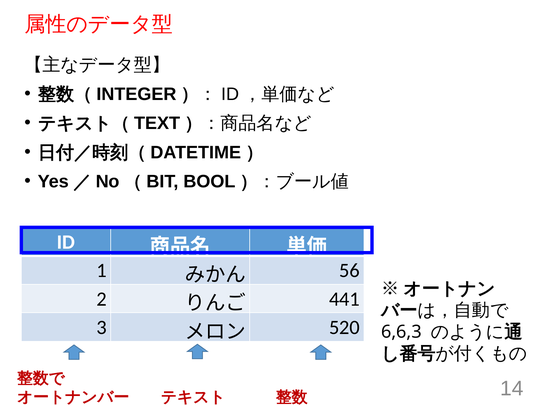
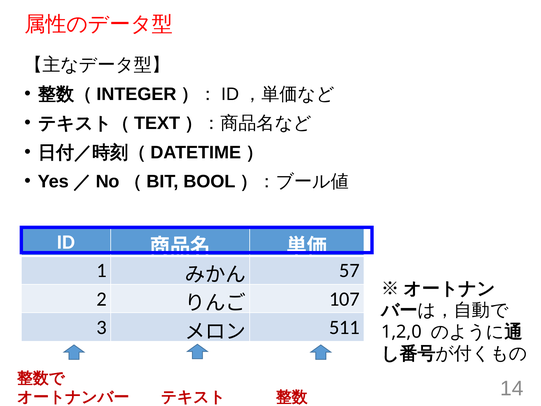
56: 56 -> 57 (350, 270)
441: 441 -> 107 (344, 299)
520: 520 -> 511 (344, 327)
6,6,3: 6,6,3 -> 1,2,0 (401, 332)
